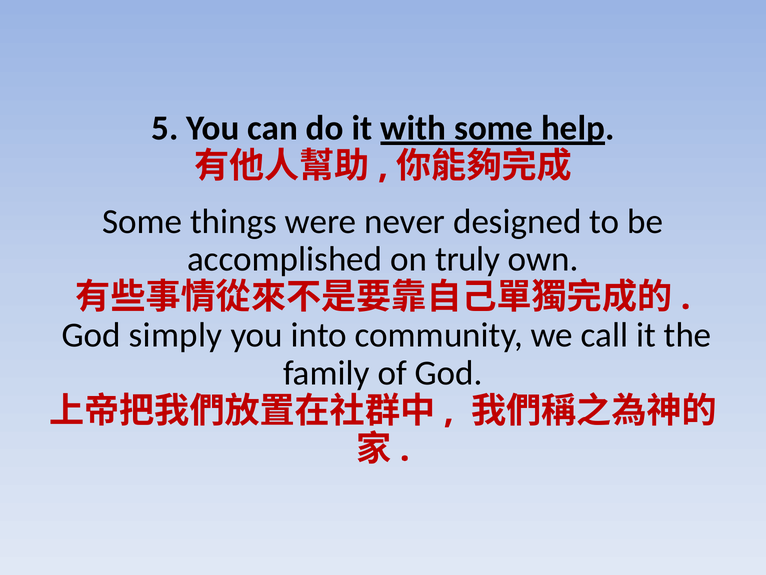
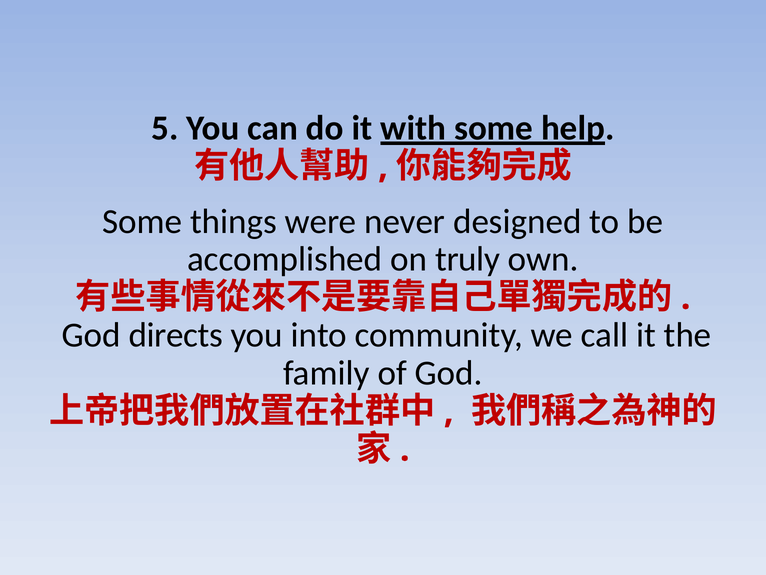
simply: simply -> directs (176, 335)
